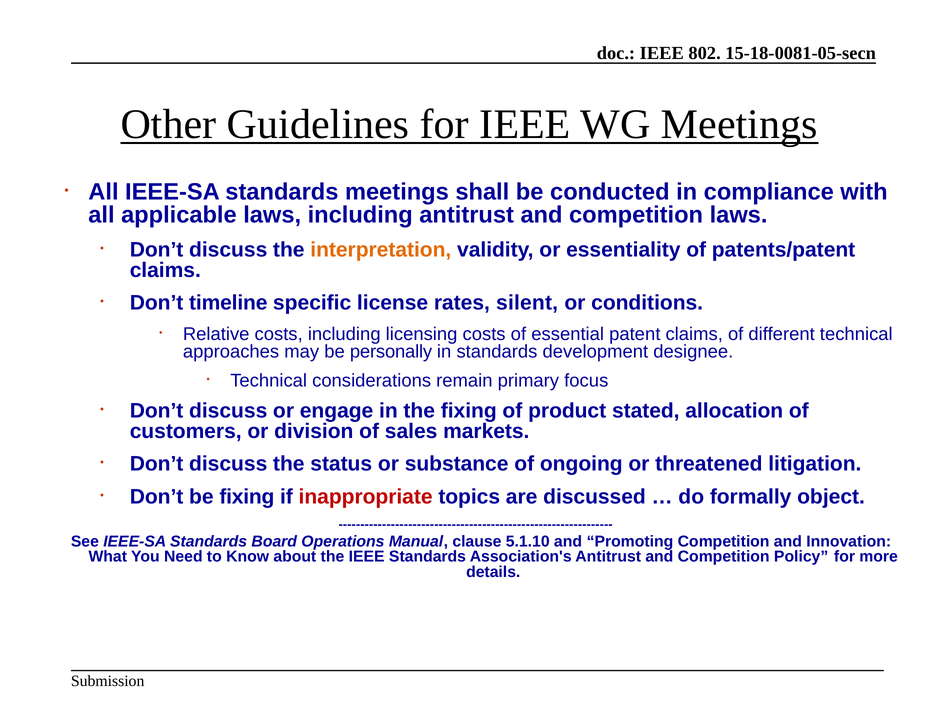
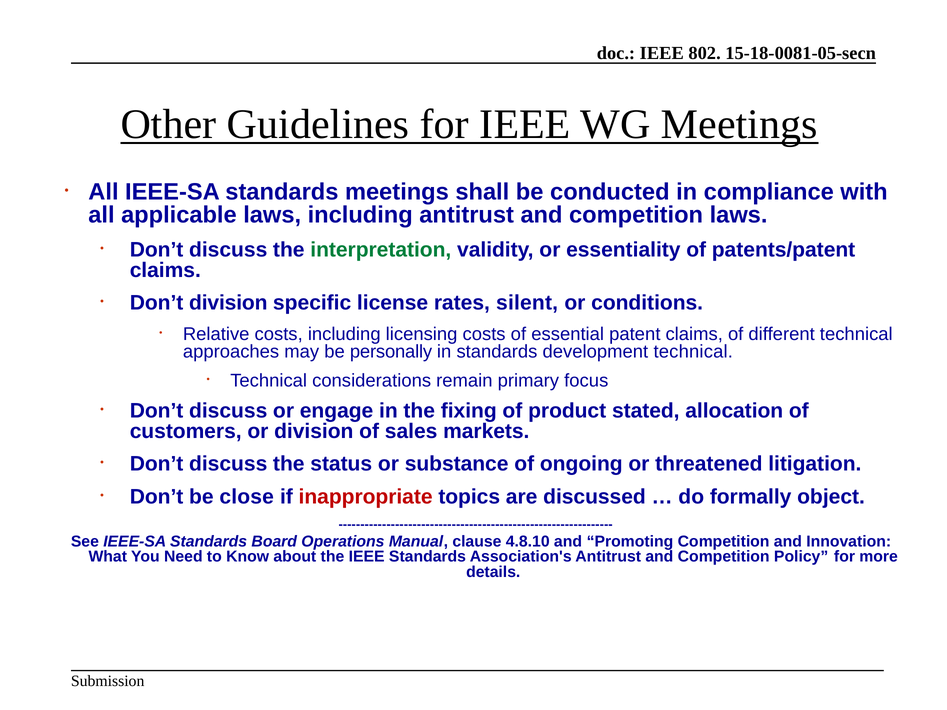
interpretation colour: orange -> green (381, 250)
Don’t timeline: timeline -> division (228, 303)
development designee: designee -> technical (693, 352)
be fixing: fixing -> close (247, 497)
5.1.10: 5.1.10 -> 4.8.10 (528, 542)
